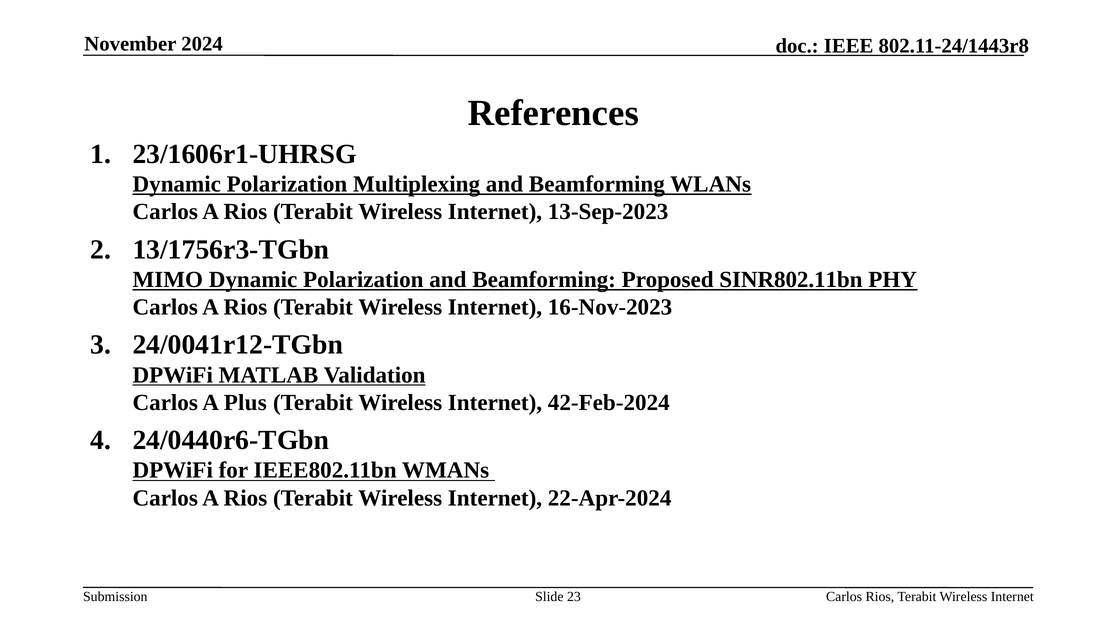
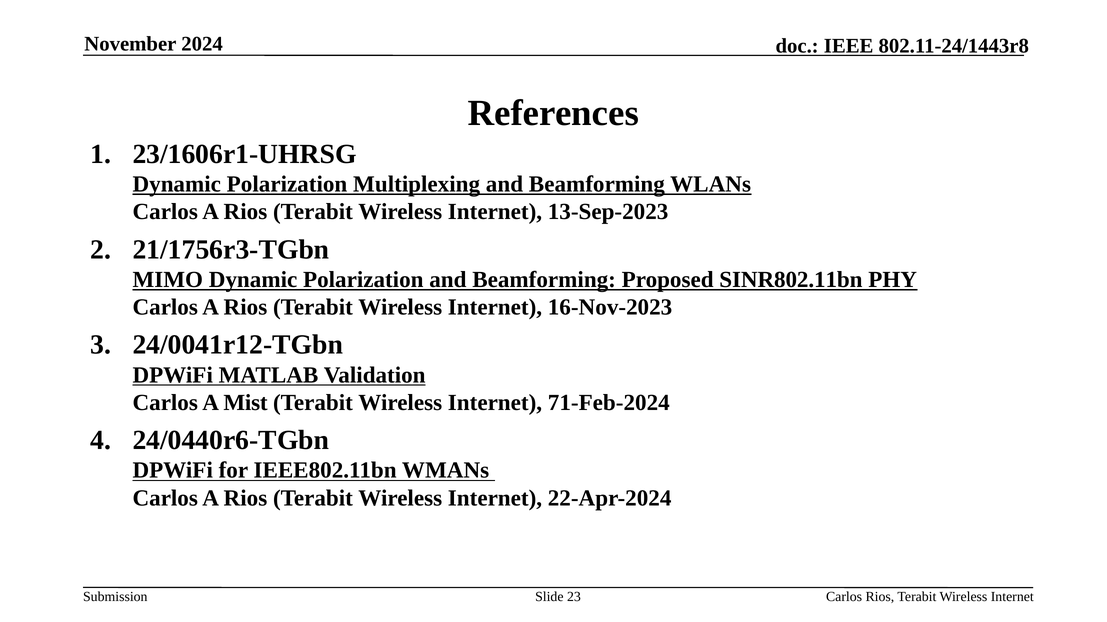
13/1756r3-TGbn: 13/1756r3-TGbn -> 21/1756r3-TGbn (231, 250)
Plus: Plus -> Mist (246, 403)
42-Feb-2024: 42-Feb-2024 -> 71-Feb-2024 (609, 403)
